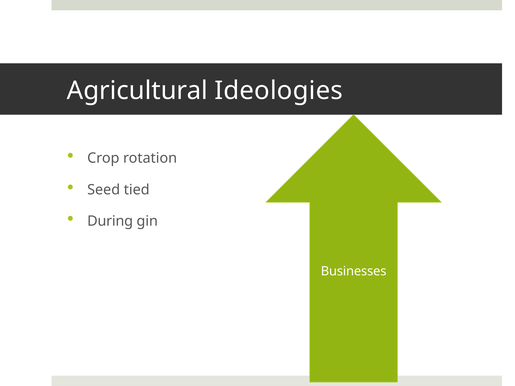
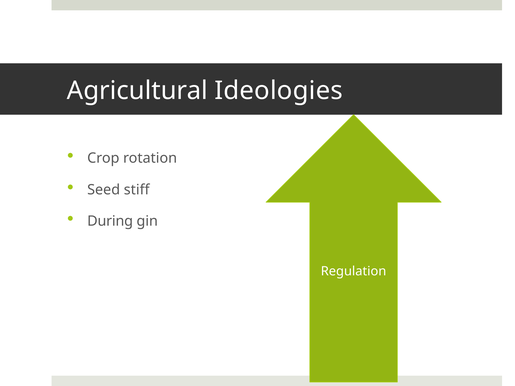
tied: tied -> stiff (137, 190)
Businesses: Businesses -> Regulation (354, 271)
